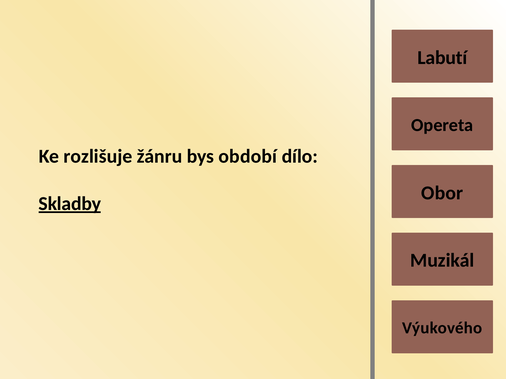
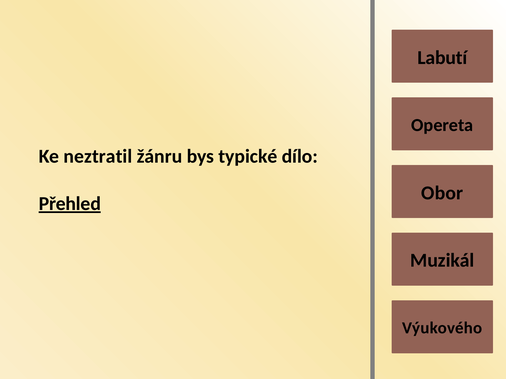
rozlišuje: rozlišuje -> neztratil (98, 157)
období: období -> typické (248, 157)
Skladby: Skladby -> Přehled (70, 204)
